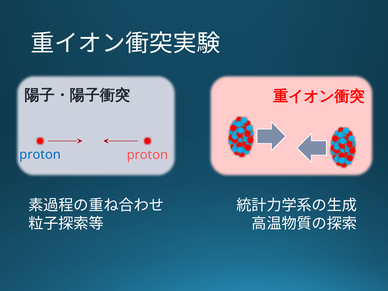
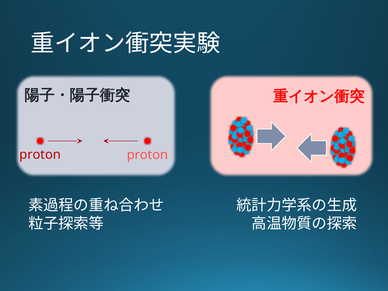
proton colour: blue -> red (40, 155)
